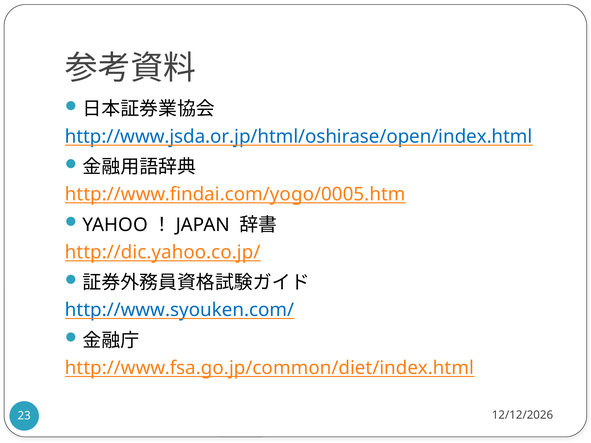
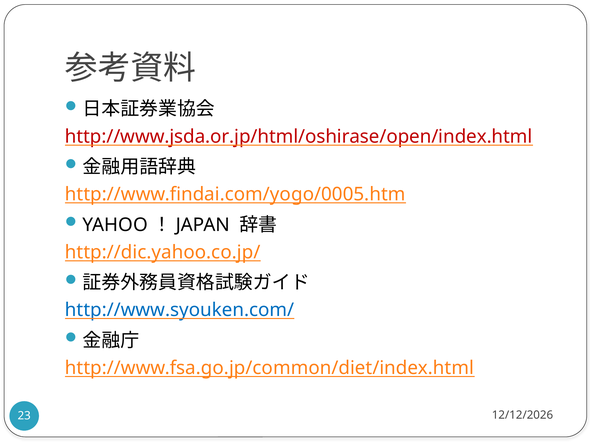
http://www.jsda.or.jp/html/oshirase/open/index.html colour: blue -> red (299, 137)
